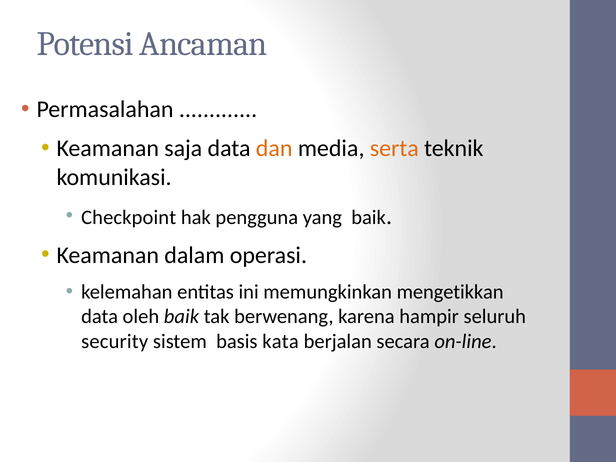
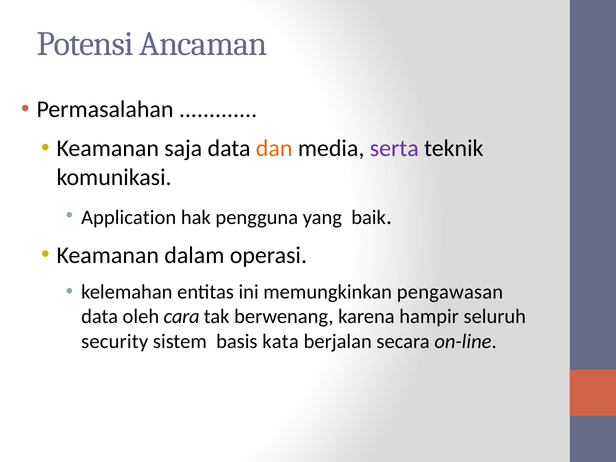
serta colour: orange -> purple (394, 148)
Checkpoint: Checkpoint -> Application (129, 217)
mengetikkan: mengetikkan -> pengawasan (450, 292)
oleh baik: baik -> cara (182, 317)
